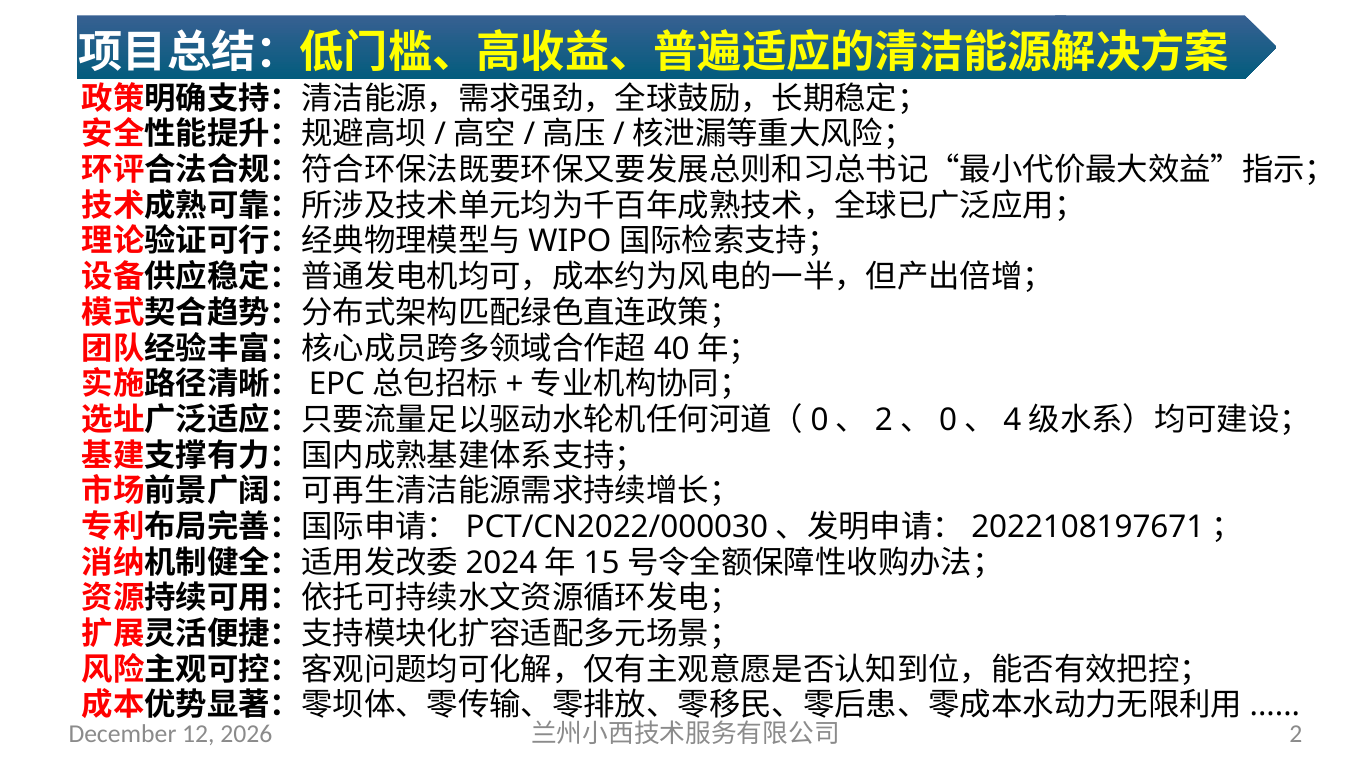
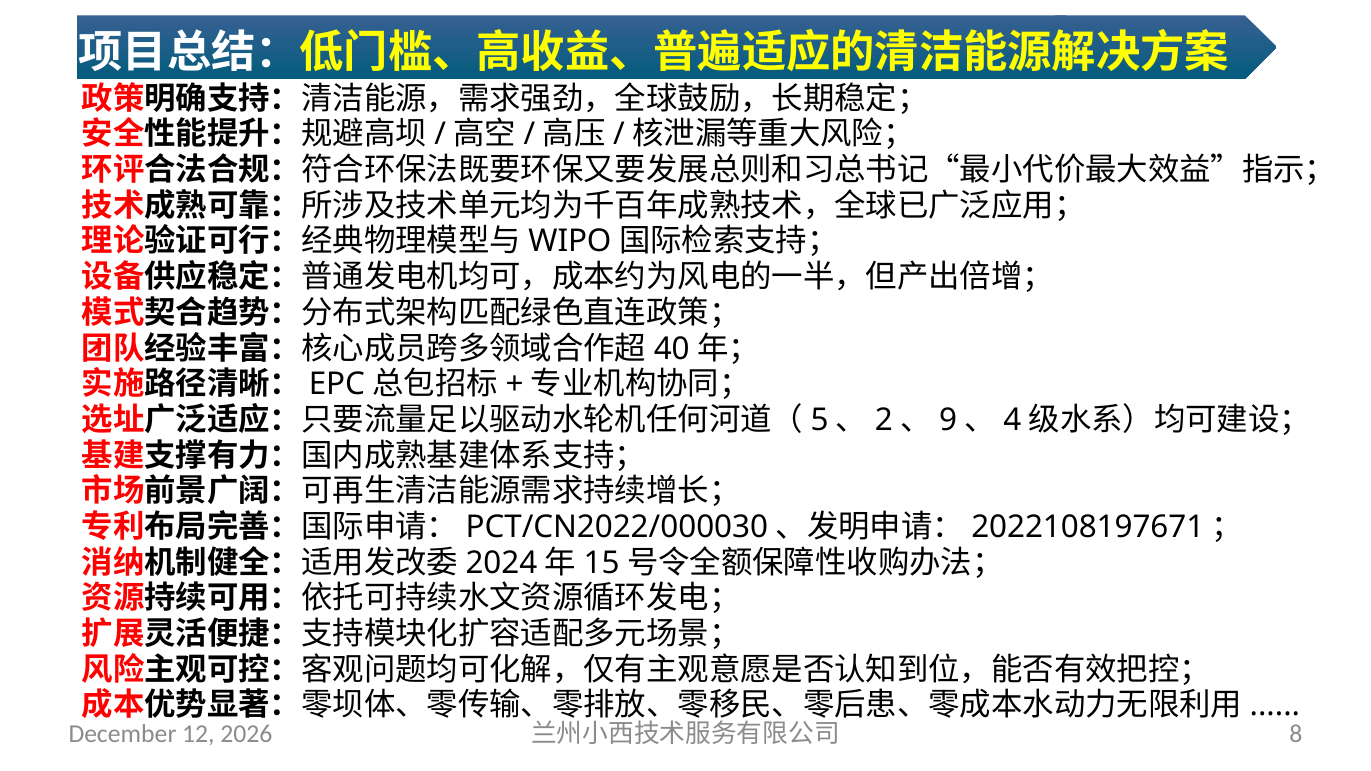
0: 0 -> 5 (820, 420)
0: 0 -> 9 (948, 420)
2: 2 -> 8 (1296, 734)
